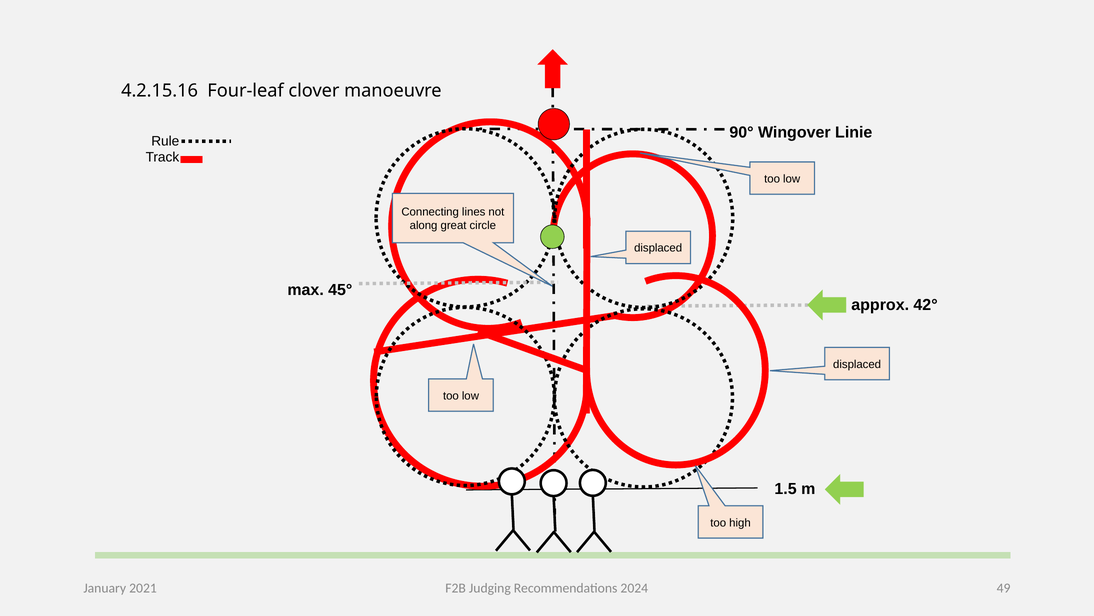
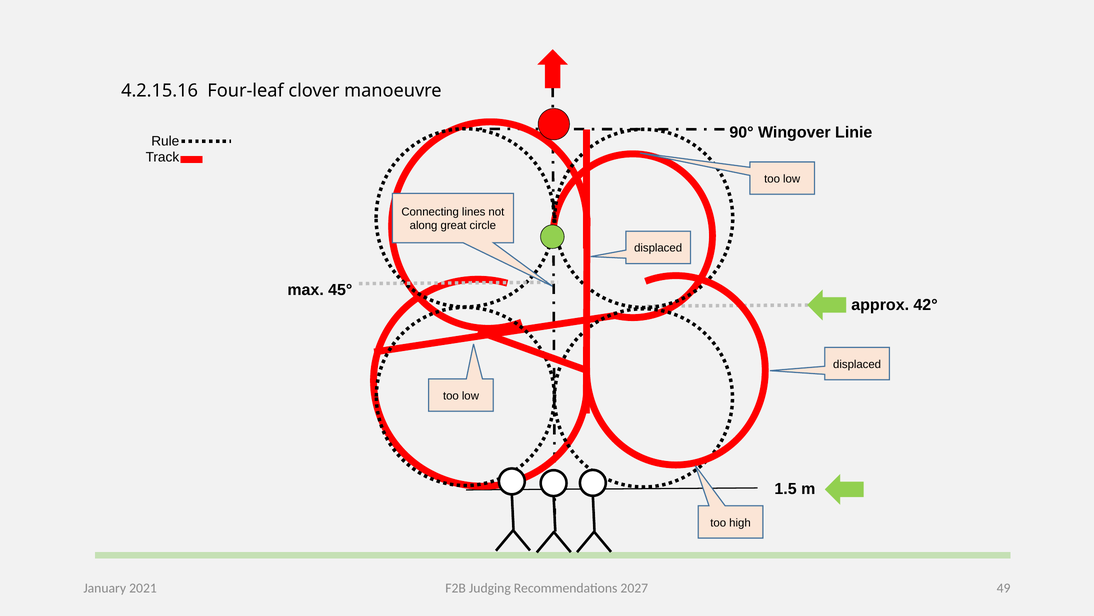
2024: 2024 -> 2027 (634, 588)
